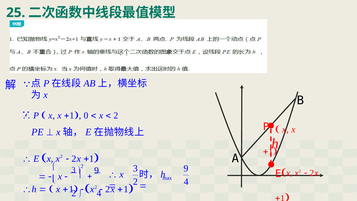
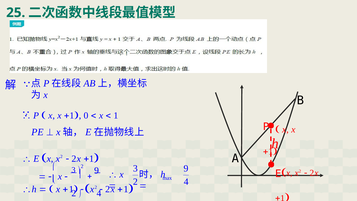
2: 2 -> 1 (116, 116)
